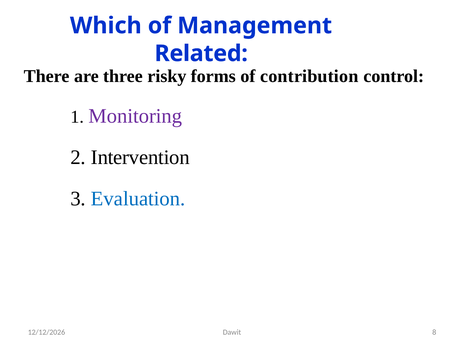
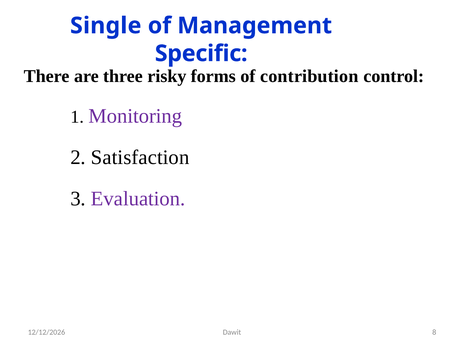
Which: Which -> Single (106, 26)
Related: Related -> Specific (201, 53)
Intervention: Intervention -> Satisfaction (140, 157)
Evaluation colour: blue -> purple (138, 199)
